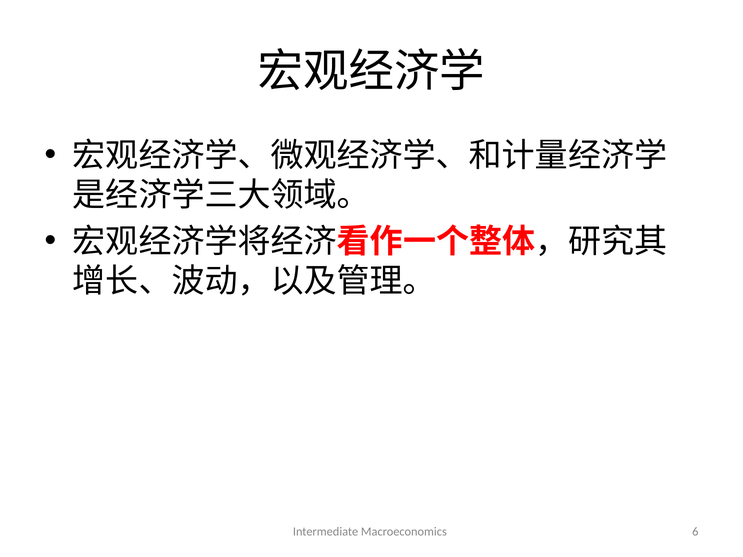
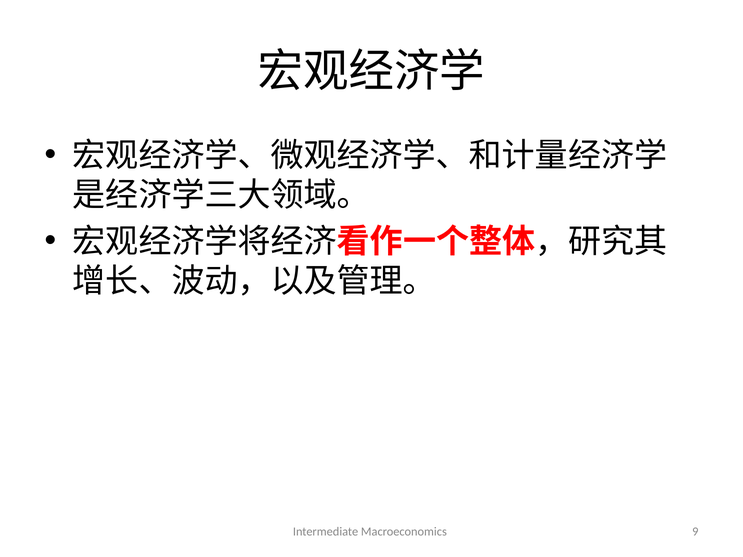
6: 6 -> 9 (695, 532)
